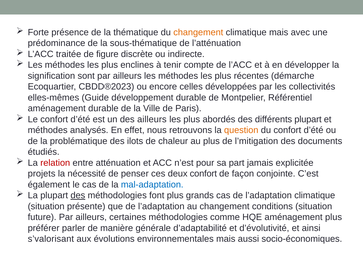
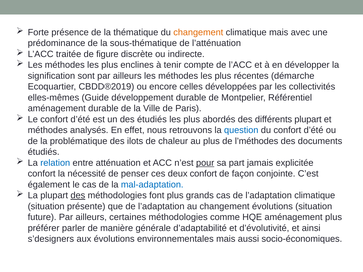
CBDD®2023: CBDD®2023 -> CBDD®2019 (106, 87)
des ailleurs: ailleurs -> étudiés (152, 119)
question colour: orange -> blue (241, 130)
l’mitigation: l’mitigation -> l’méthodes (257, 141)
relation colour: red -> blue (55, 163)
pour underline: none -> present (205, 163)
projets: projets -> confort (42, 174)
changement conditions: conditions -> évolutions (272, 207)
s’valorisant: s’valorisant -> s’designers (51, 239)
